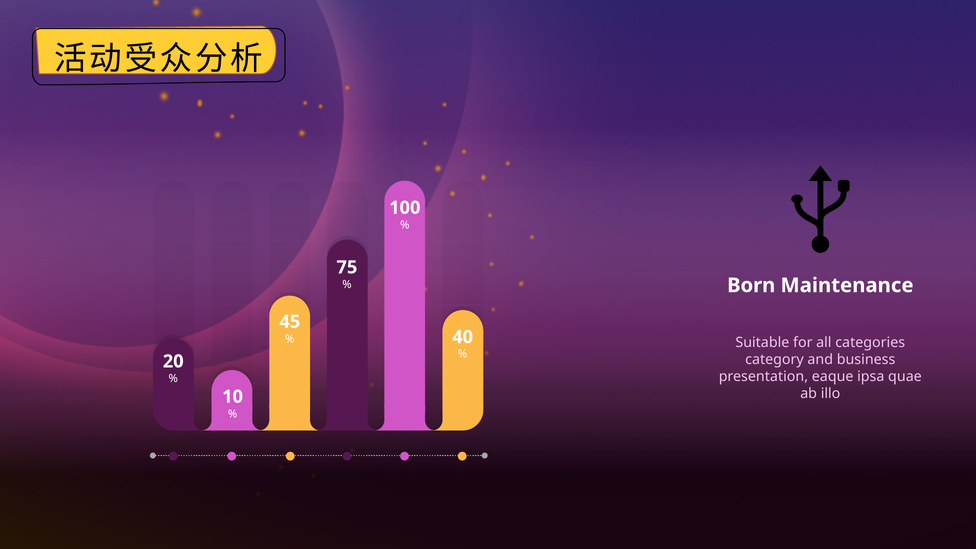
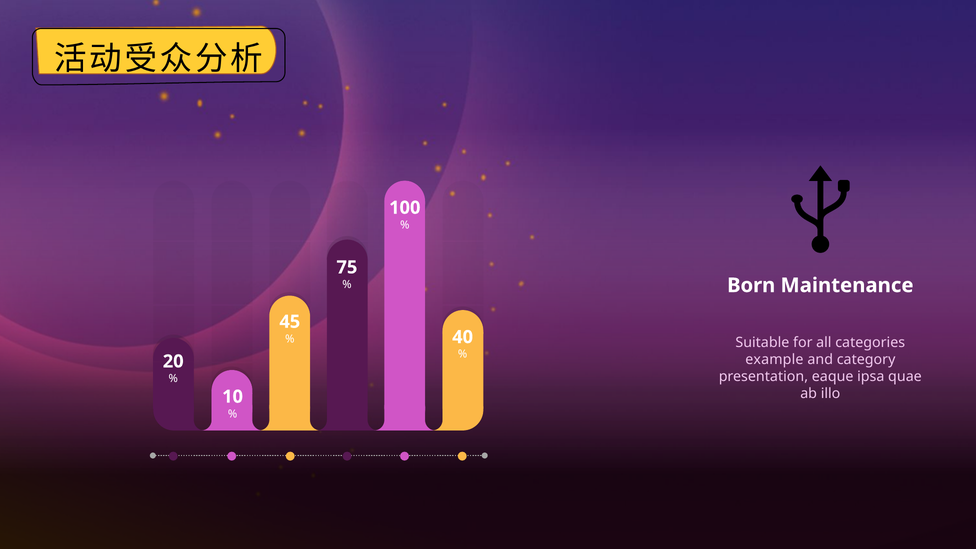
category: category -> example (774, 360)
business: business -> category (866, 360)
